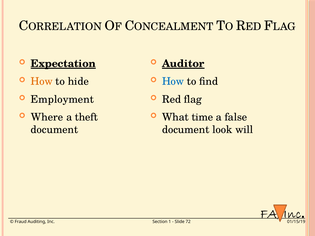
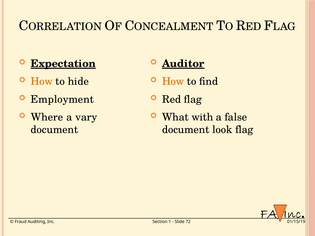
How colour: blue -> orange (173, 82)
theft: theft -> vary (86, 117)
time: time -> with (202, 117)
look will: will -> flag (244, 130)
